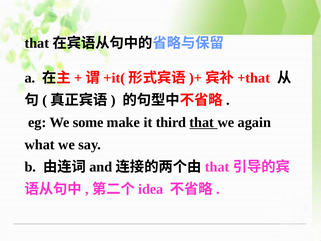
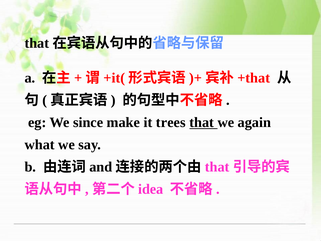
some: some -> since (88, 122)
third: third -> trees (171, 122)
